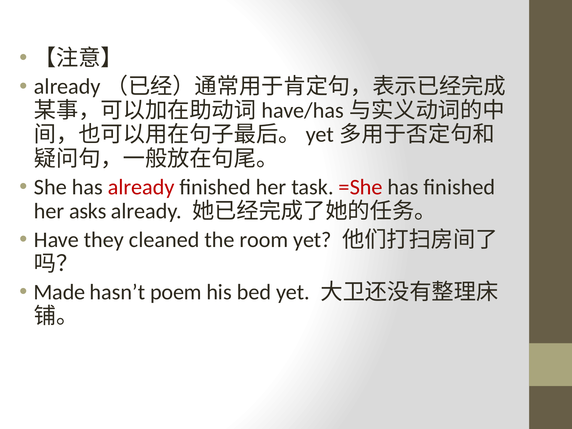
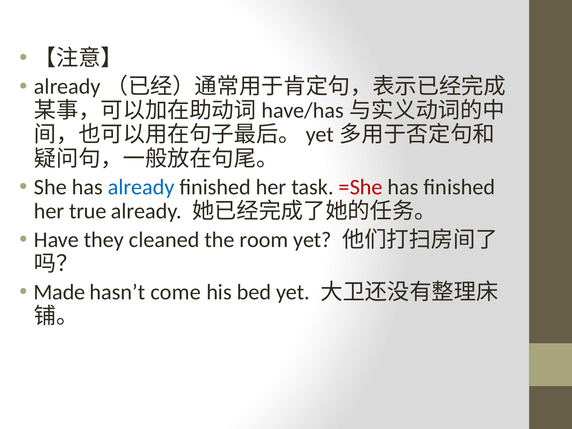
already colour: red -> blue (141, 187)
asks: asks -> true (88, 211)
poem: poem -> come (176, 292)
